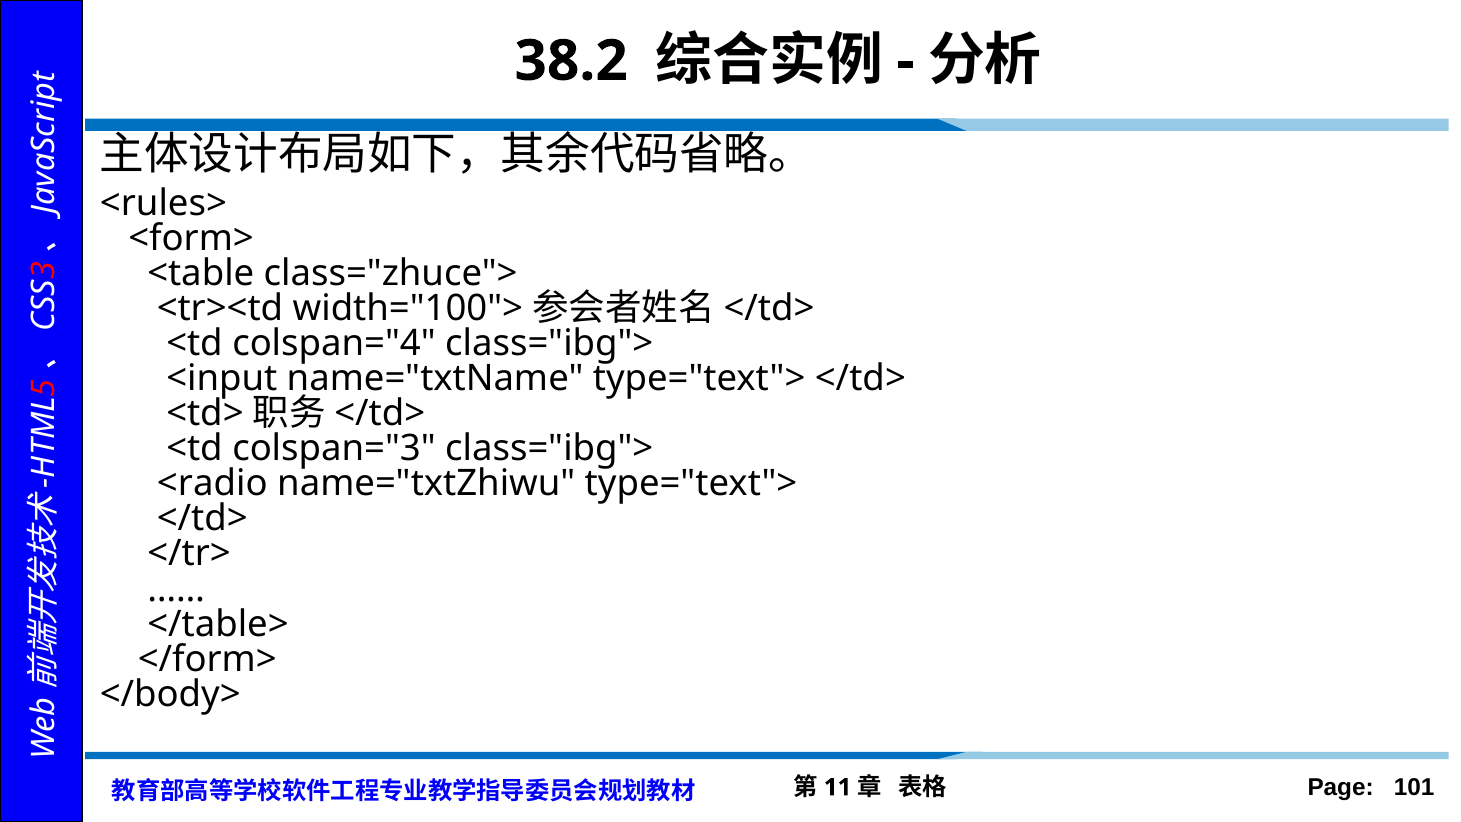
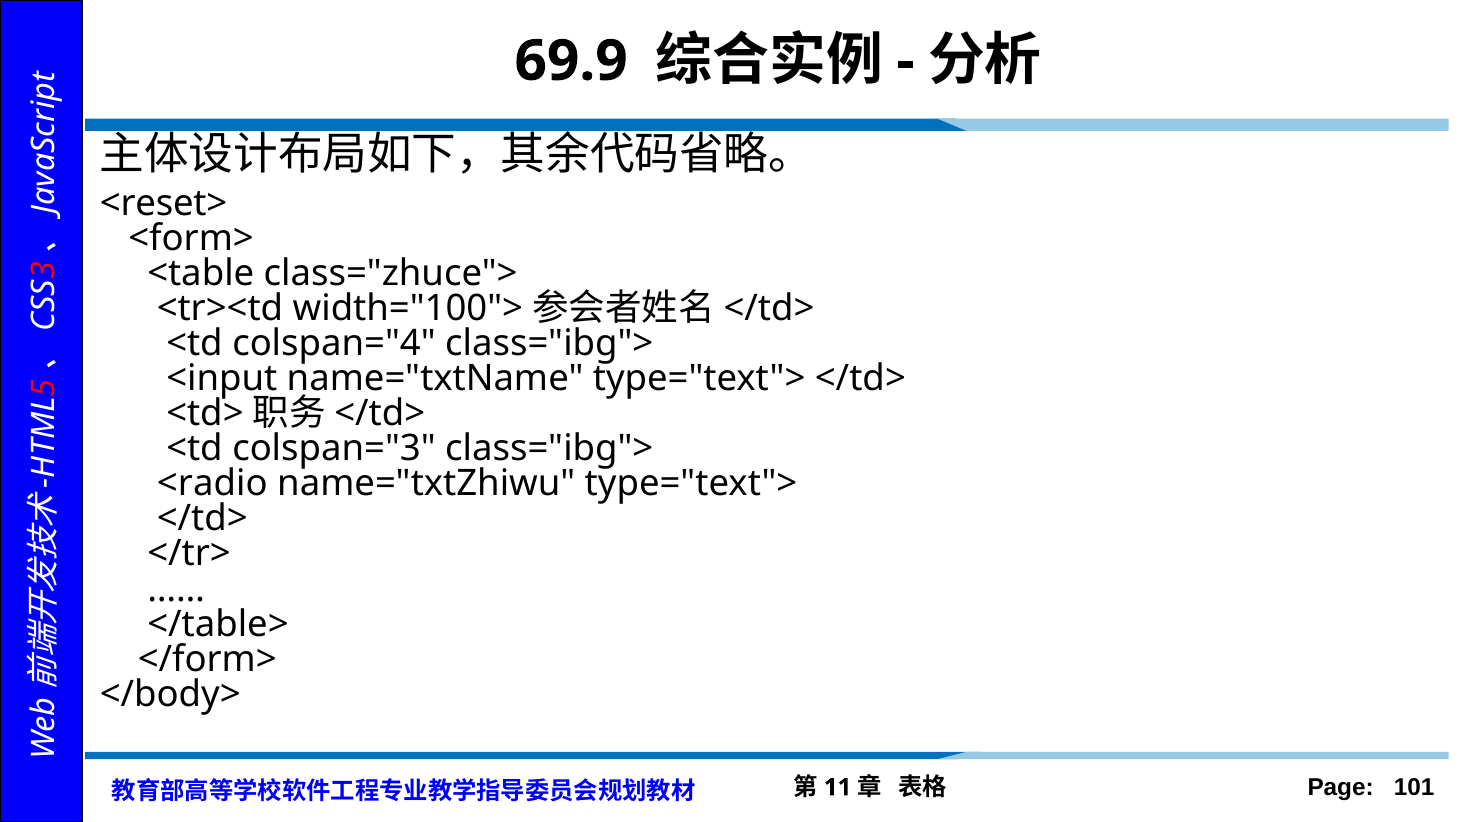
38.2: 38.2 -> 69.9 (571, 61)
<rules>: <rules> -> <reset> (164, 203)
